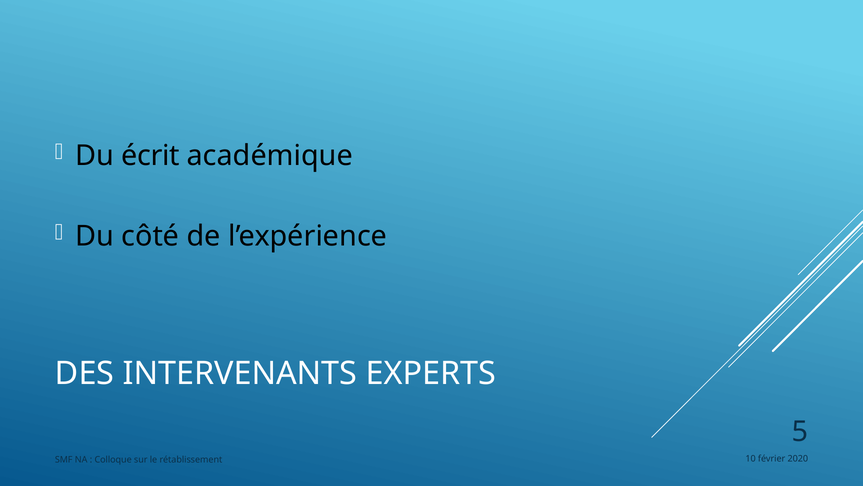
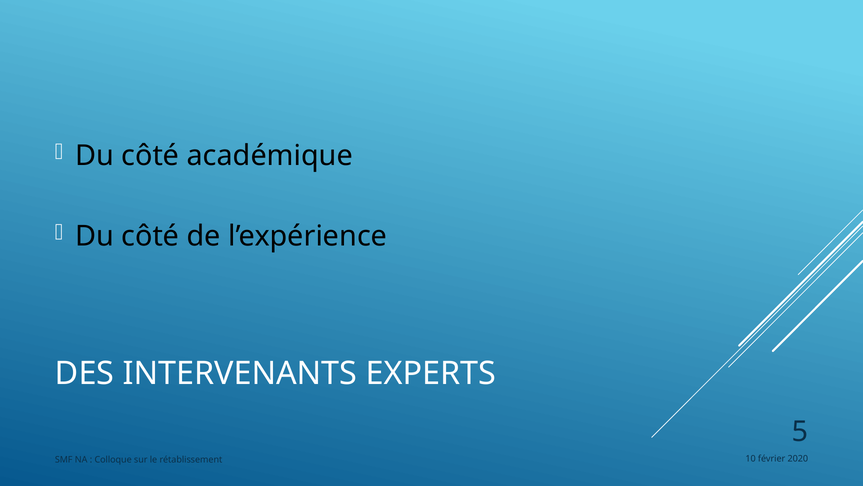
écrit: écrit -> côté (150, 156)
